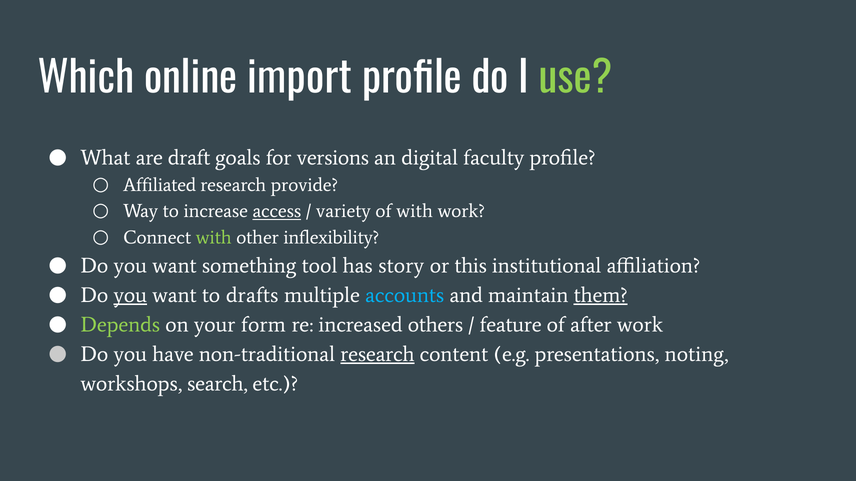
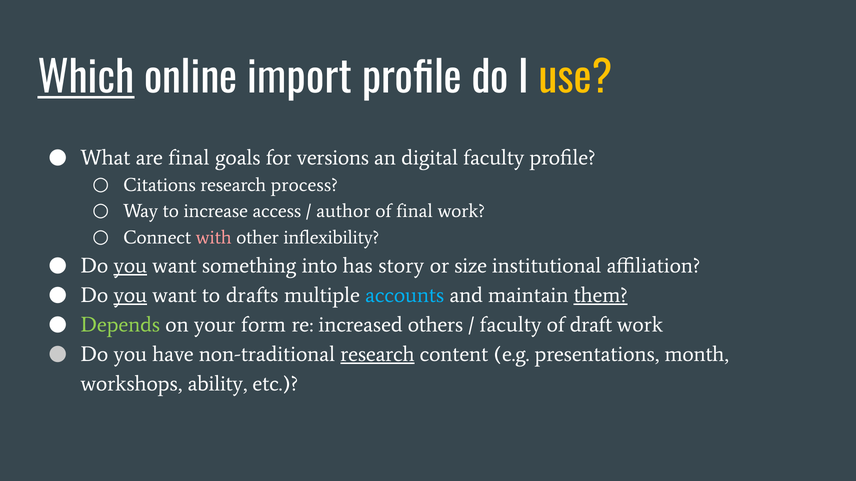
Which underline: none -> present (86, 79)
use colour: light green -> yellow (576, 79)
are draft: draft -> final (189, 158)
Affiliated: Affiliated -> Citations (160, 185)
provide: provide -> process (304, 185)
access underline: present -> none (277, 211)
variety: variety -> author (343, 211)
of with: with -> final (415, 211)
with colour: light green -> pink (214, 238)
you underline: none -> present (130, 266)
tool: tool -> into (320, 266)
this: this -> size (471, 266)
feature: feature -> faculty (511, 325)
after: after -> draft (591, 325)
noting: noting -> month (697, 354)
search: search -> ability (217, 384)
